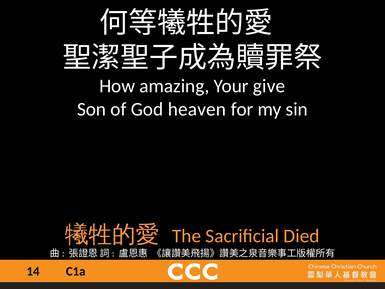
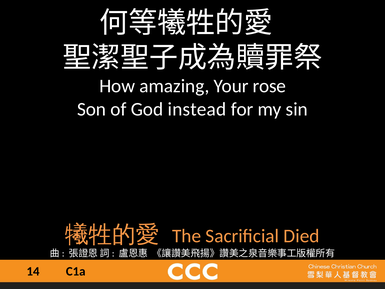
give: give -> rose (269, 86)
heaven: heaven -> instead (197, 109)
